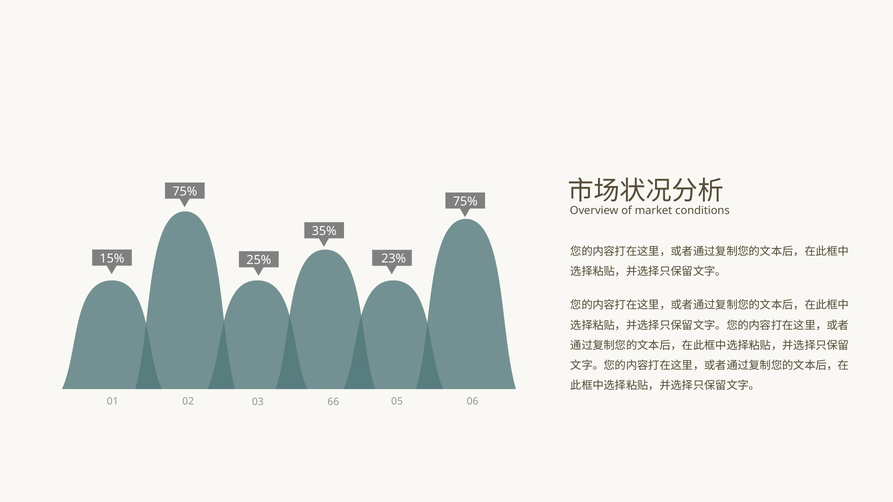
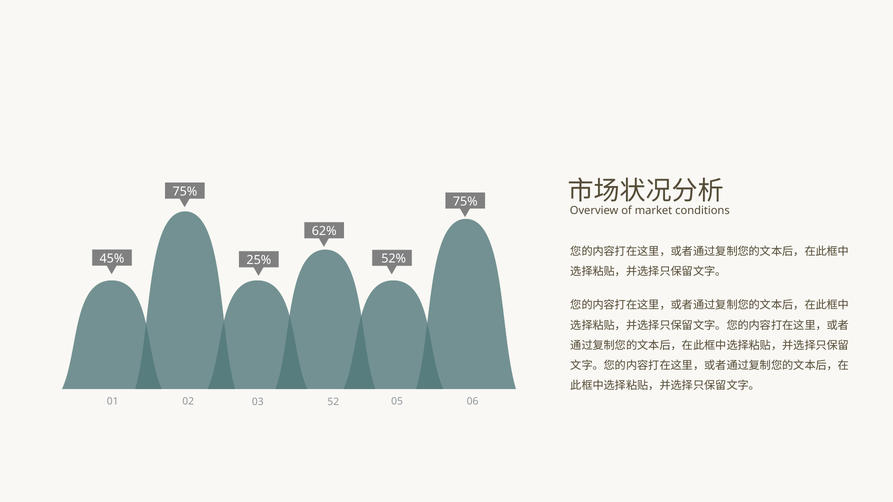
35%: 35% -> 62% (324, 231)
15%: 15% -> 45% (112, 259)
23%: 23% -> 52% (394, 259)
66: 66 -> 52 (333, 402)
